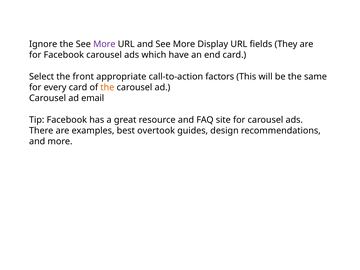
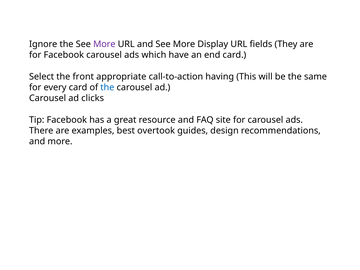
factors: factors -> having (220, 77)
the colour: orange -> blue (107, 87)
email: email -> clicks (93, 98)
